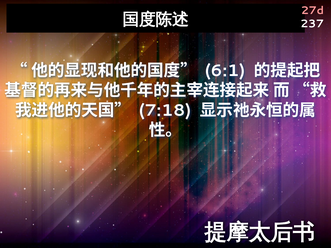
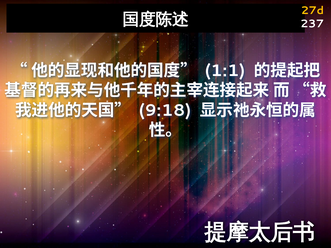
27d colour: pink -> yellow (312, 11)
6:1: 6:1 -> 1:1 (225, 71)
7:18: 7:18 -> 9:18 (165, 110)
